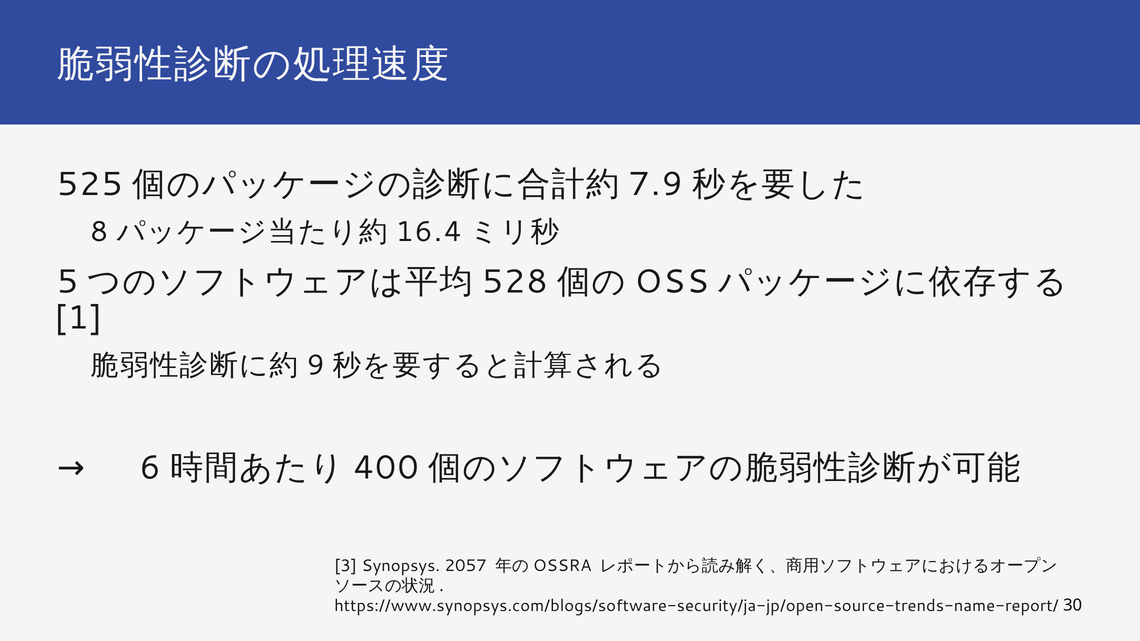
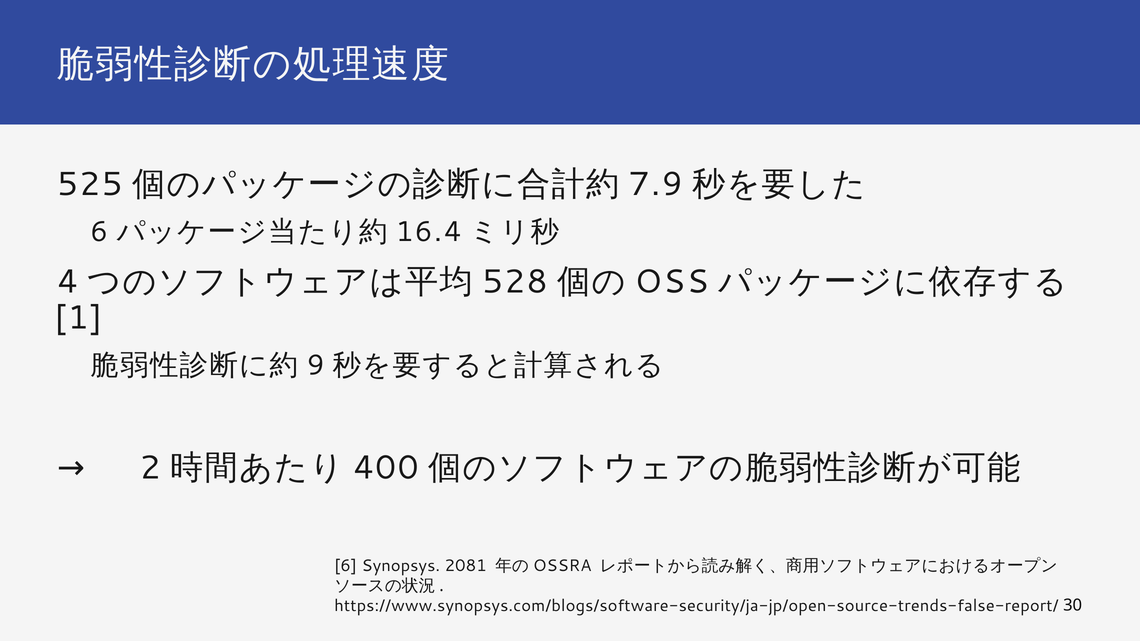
8: 8 -> 6 (100, 232)
5: 5 -> 4 (68, 282)
6: 6 -> 2 (150, 468)
3: 3 -> 6 (346, 566)
2057: 2057 -> 2081 (466, 566)
https://www.synopsys.com/blogs/software-security/ja-jp/open-source-trends-name-report/: https://www.synopsys.com/blogs/software-security/ja-jp/open-source-trends-name-report/ -> https://www.synopsys.com/blogs/software-security/ja-jp/open-source-trends-false-report/ (696, 606)
